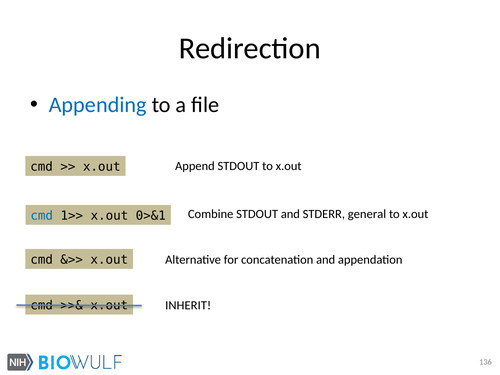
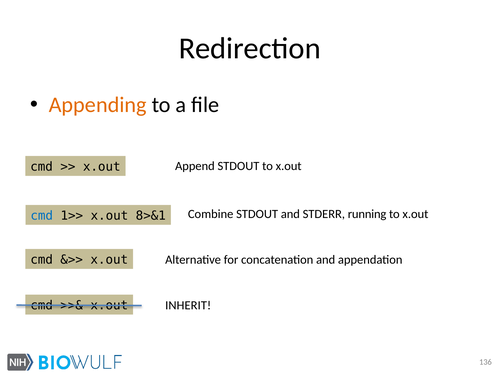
Appending colour: blue -> orange (98, 105)
general: general -> running (367, 214)
0>&1: 0>&1 -> 8>&1 (151, 216)
